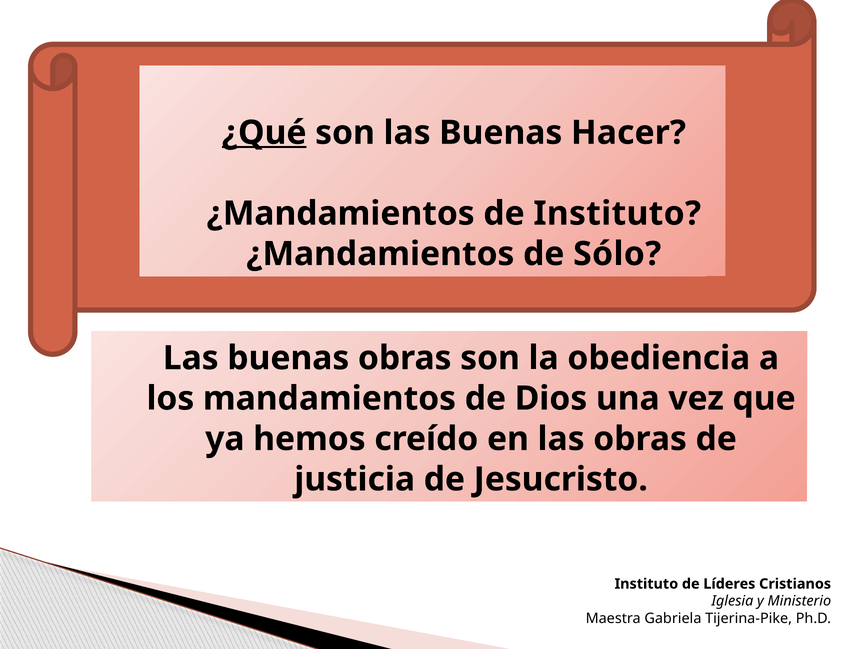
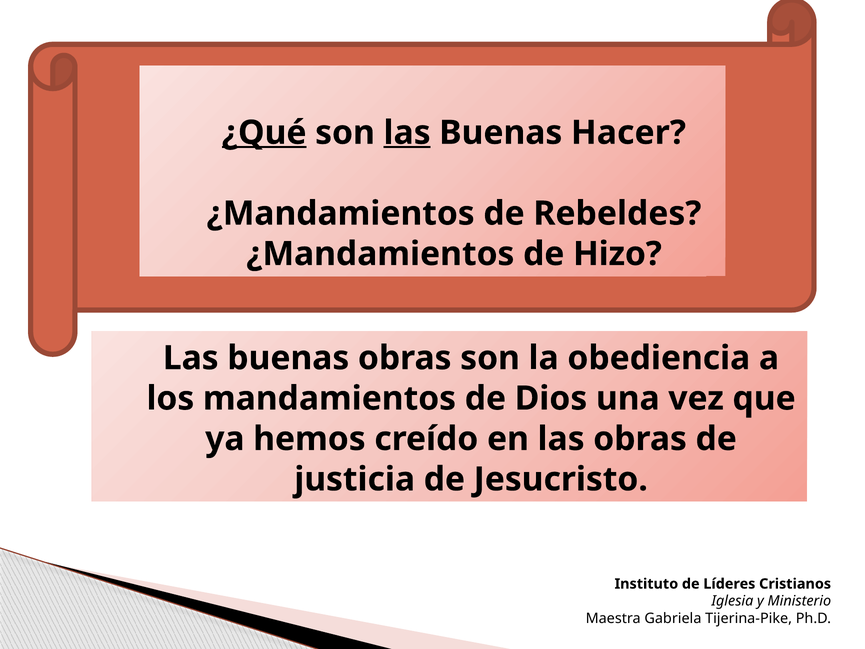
las underline: none -> present (407, 133)
de Instituto: Instituto -> Rebeldes (617, 213)
Sólo: Sólo -> Hizo (617, 254)
